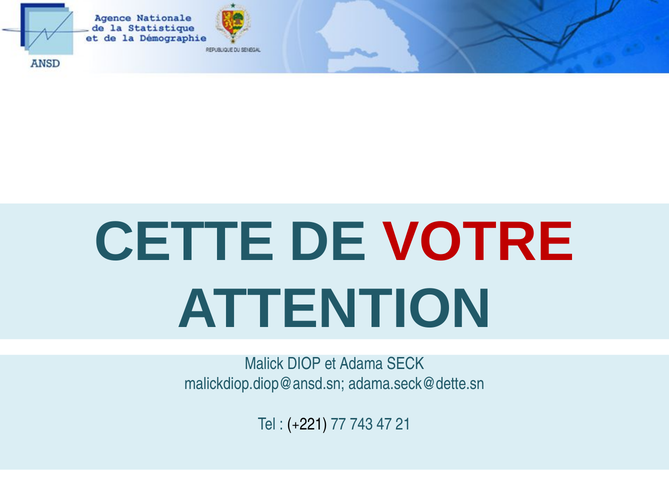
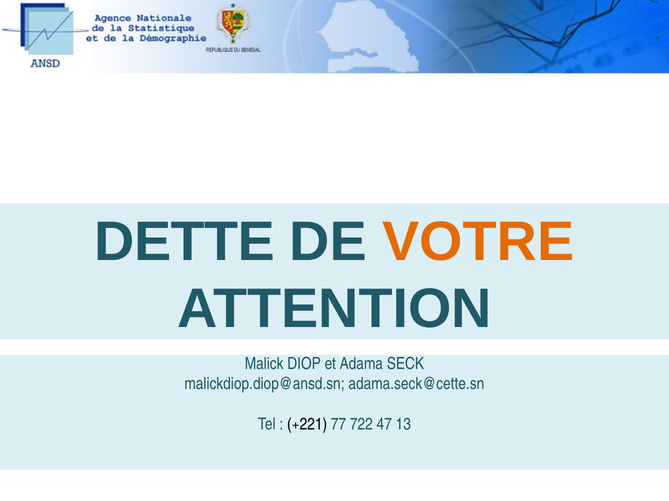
CETTE: CETTE -> DETTE (184, 242)
VOTRE colour: red -> orange (478, 242)
adama.seck@dette.sn: adama.seck@dette.sn -> adama.seck@cette.sn (416, 385)
743: 743 -> 722 (361, 425)
21: 21 -> 13 (403, 425)
